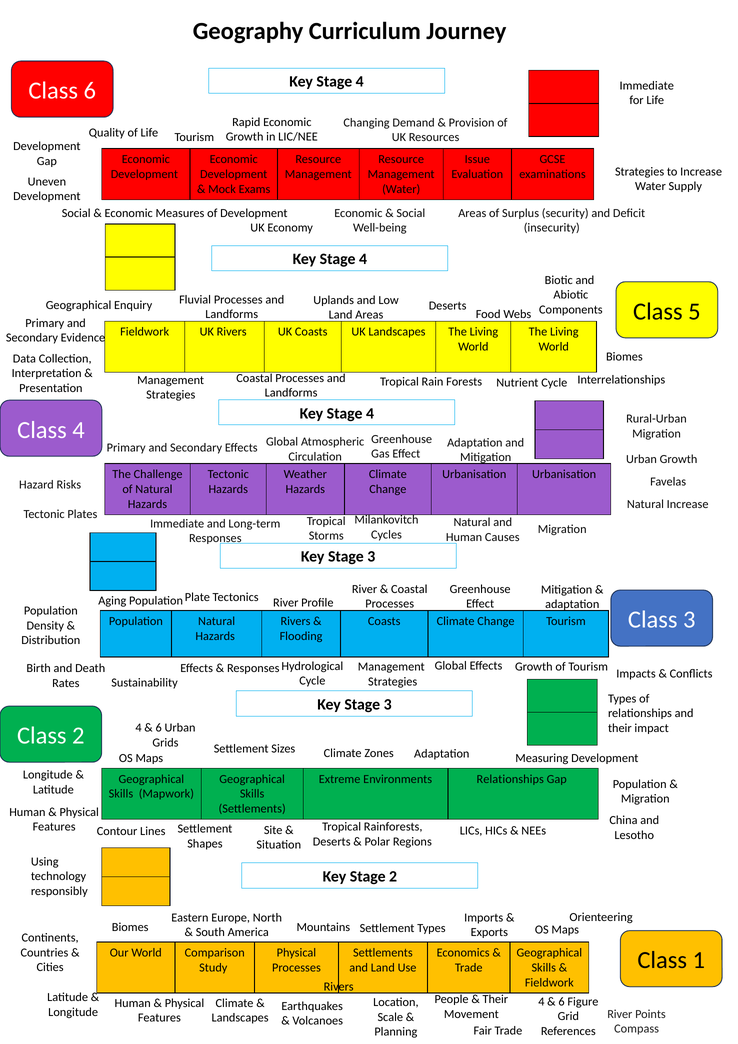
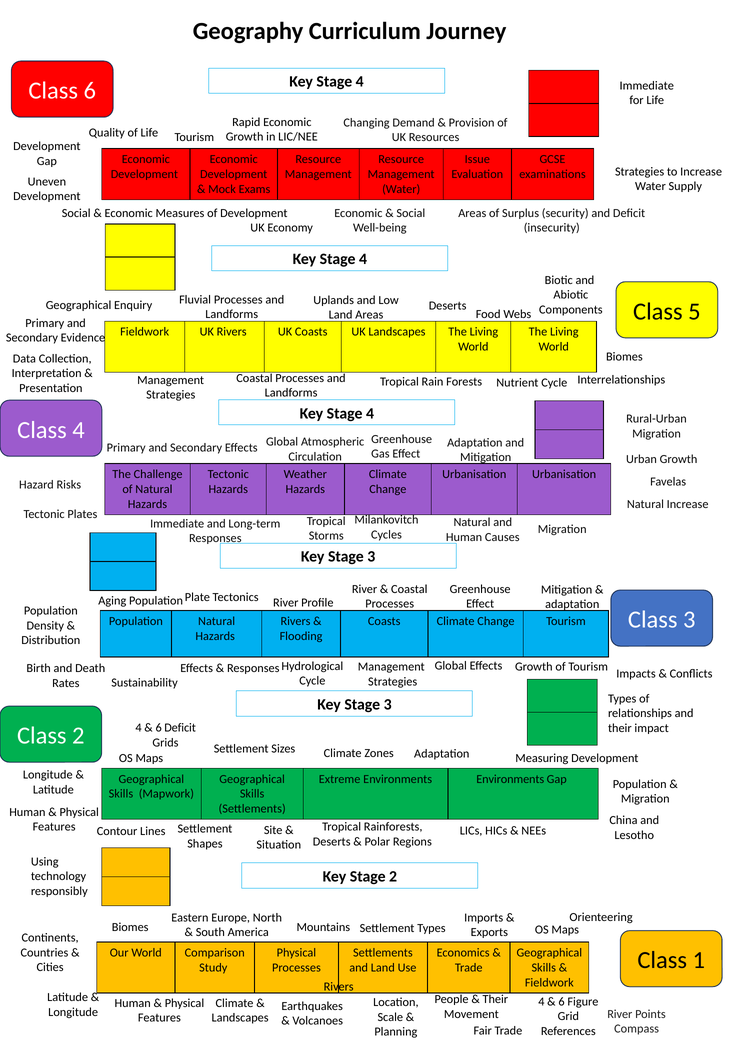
6 Urban: Urban -> Deficit (180, 728)
Environments Relationships: Relationships -> Environments (510, 779)
